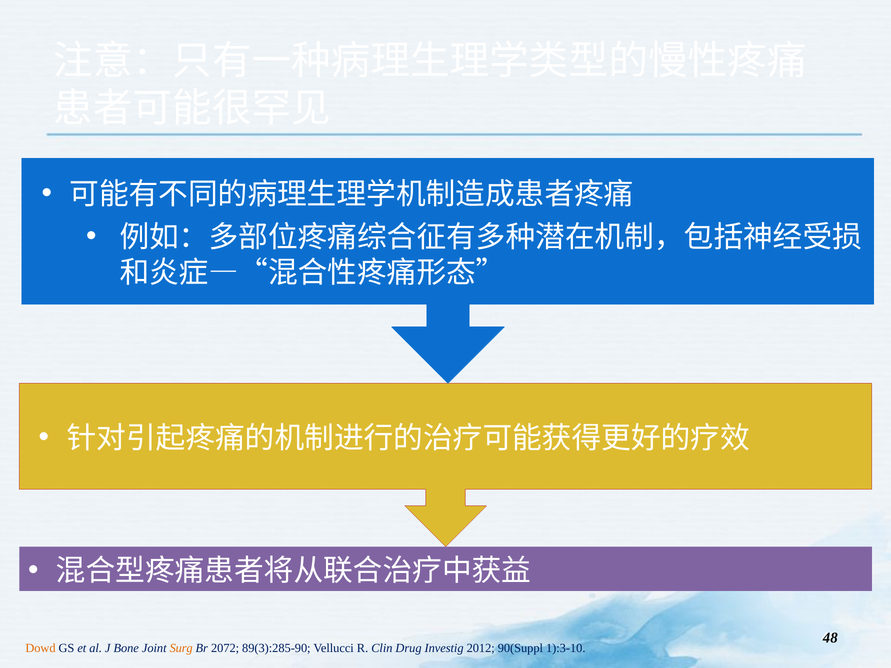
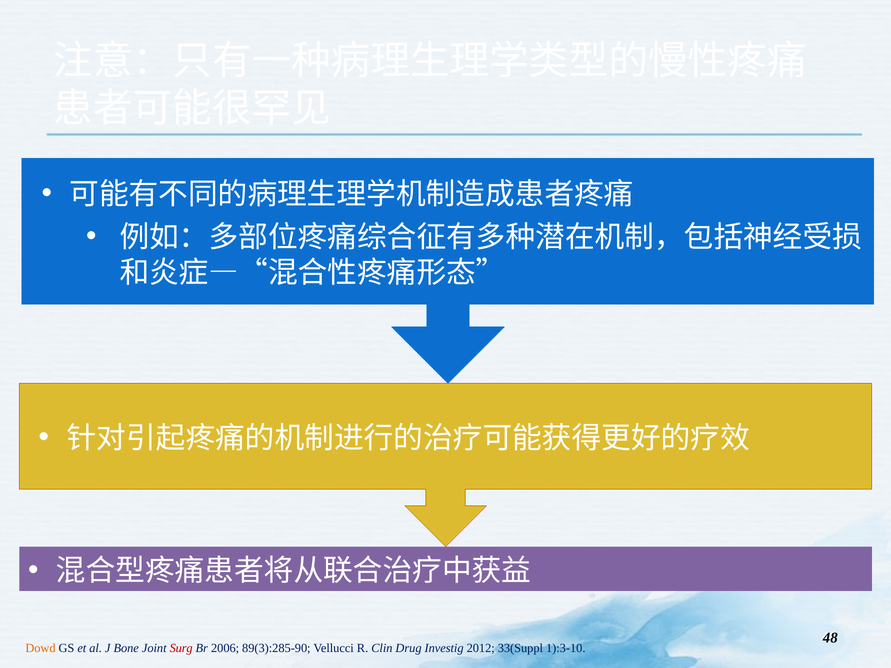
Surg colour: orange -> red (181, 648)
2072: 2072 -> 2006 (225, 648)
90(Suppl: 90(Suppl -> 33(Suppl (520, 648)
